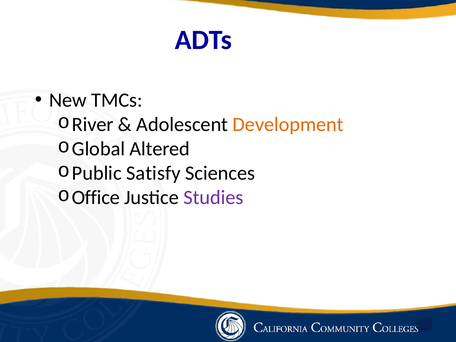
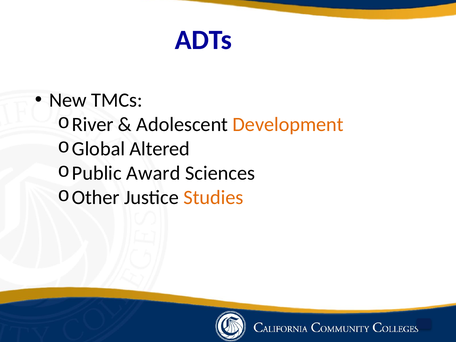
Satisfy: Satisfy -> Award (153, 173)
Office: Office -> Other (96, 197)
Studies colour: purple -> orange (213, 197)
